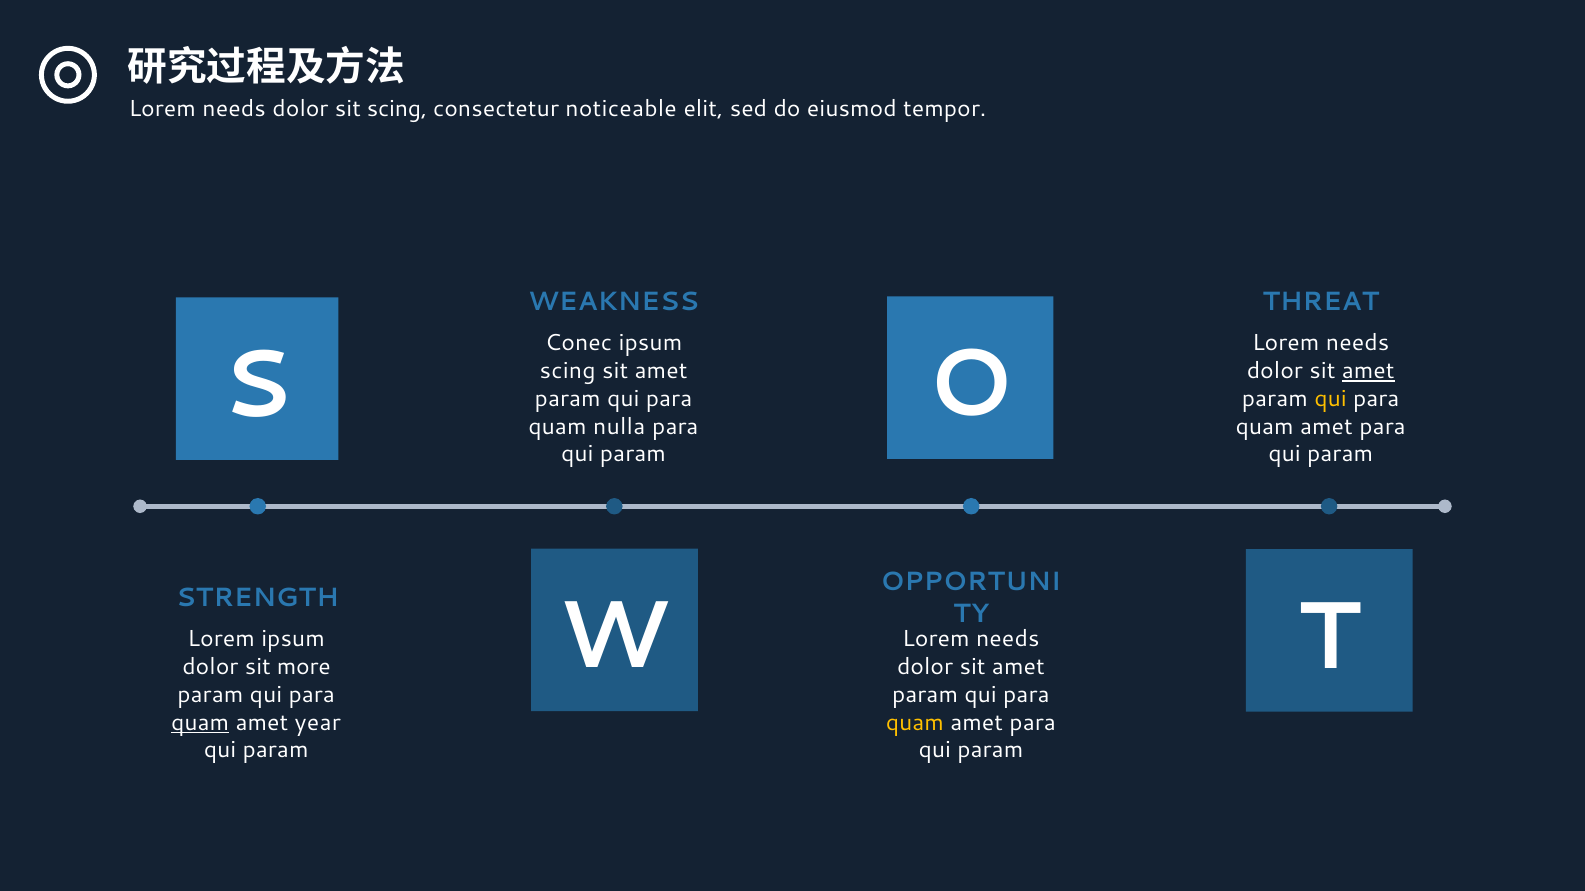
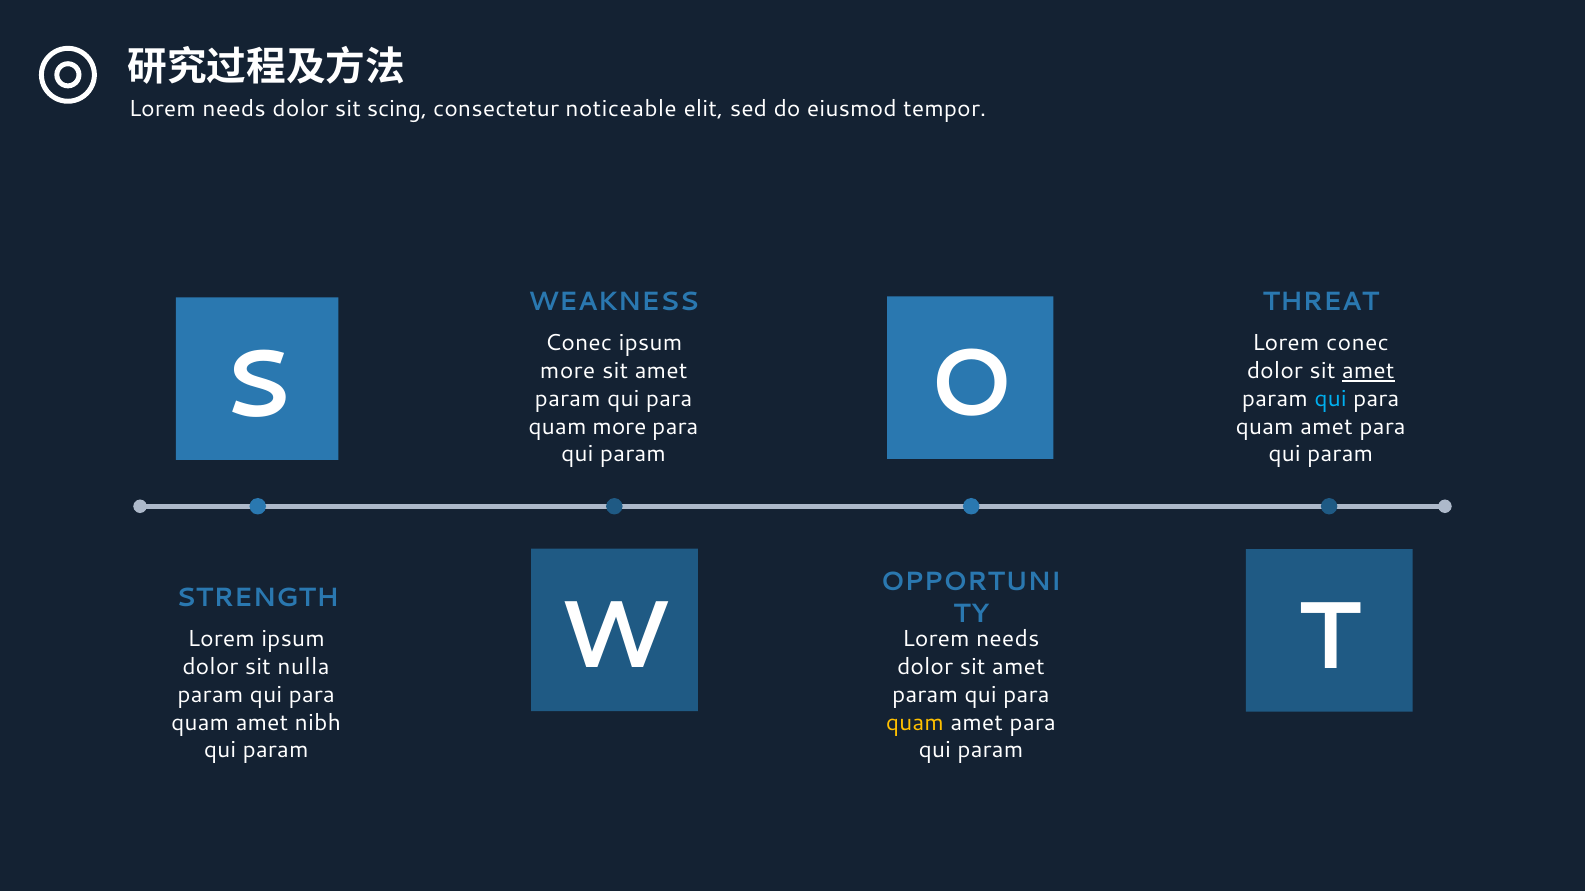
needs: needs -> conec (1358, 343)
scing: scing -> more (568, 371)
qui colour: yellow -> light blue (1330, 399)
quam nulla: nulla -> more (619, 427)
more: more -> nulla (304, 667)
quam underline: present -> none (200, 723)
year: year -> nibh (318, 723)
